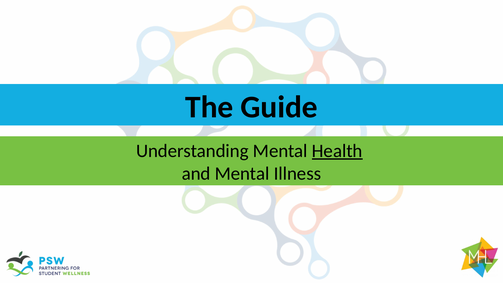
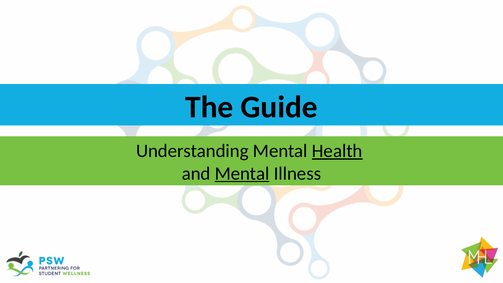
Mental underline: none -> present (242, 173)
